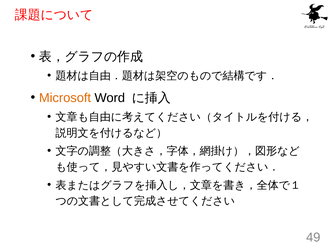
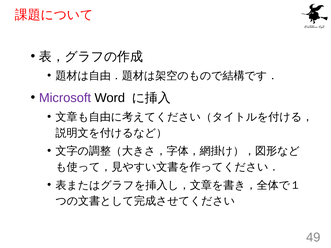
Microsoft colour: orange -> purple (65, 98)
